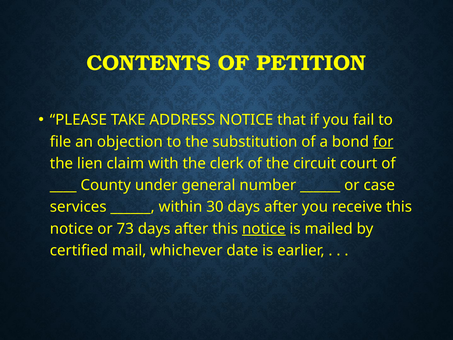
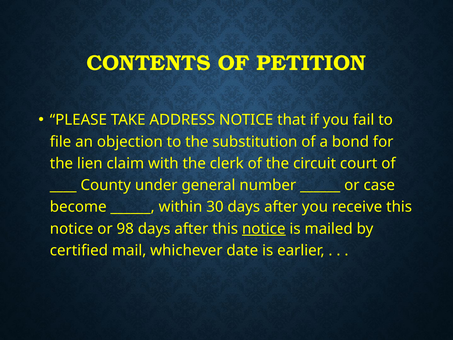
for underline: present -> none (383, 142)
services: services -> become (78, 207)
73: 73 -> 98 (125, 229)
